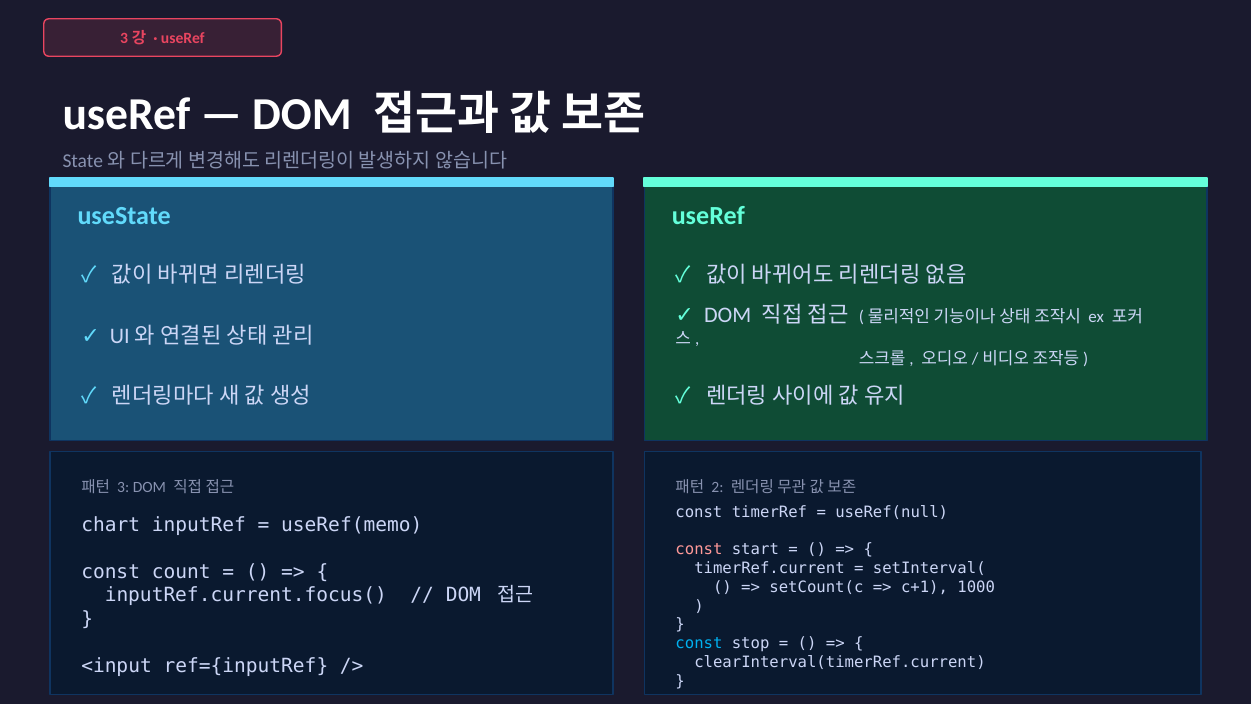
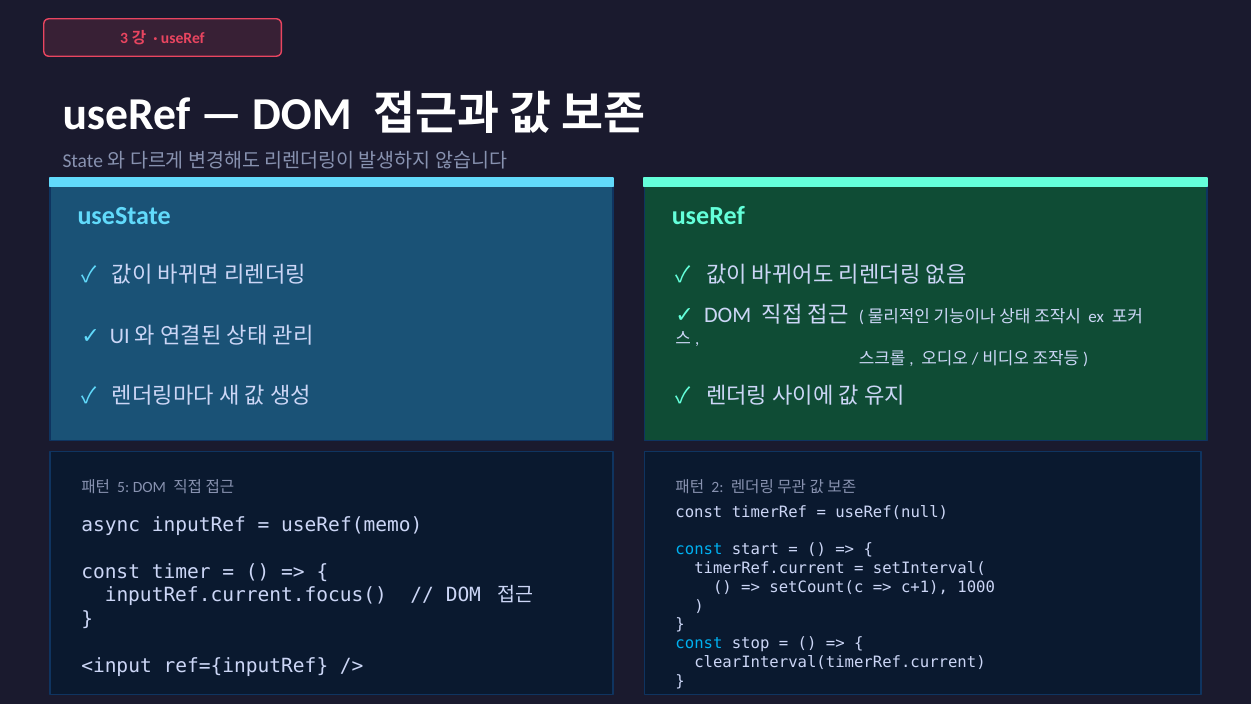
3: 3 -> 5 (123, 487)
chart: chart -> async (111, 525)
const colour: pink -> light blue (699, 549)
count: count -> timer (181, 572)
